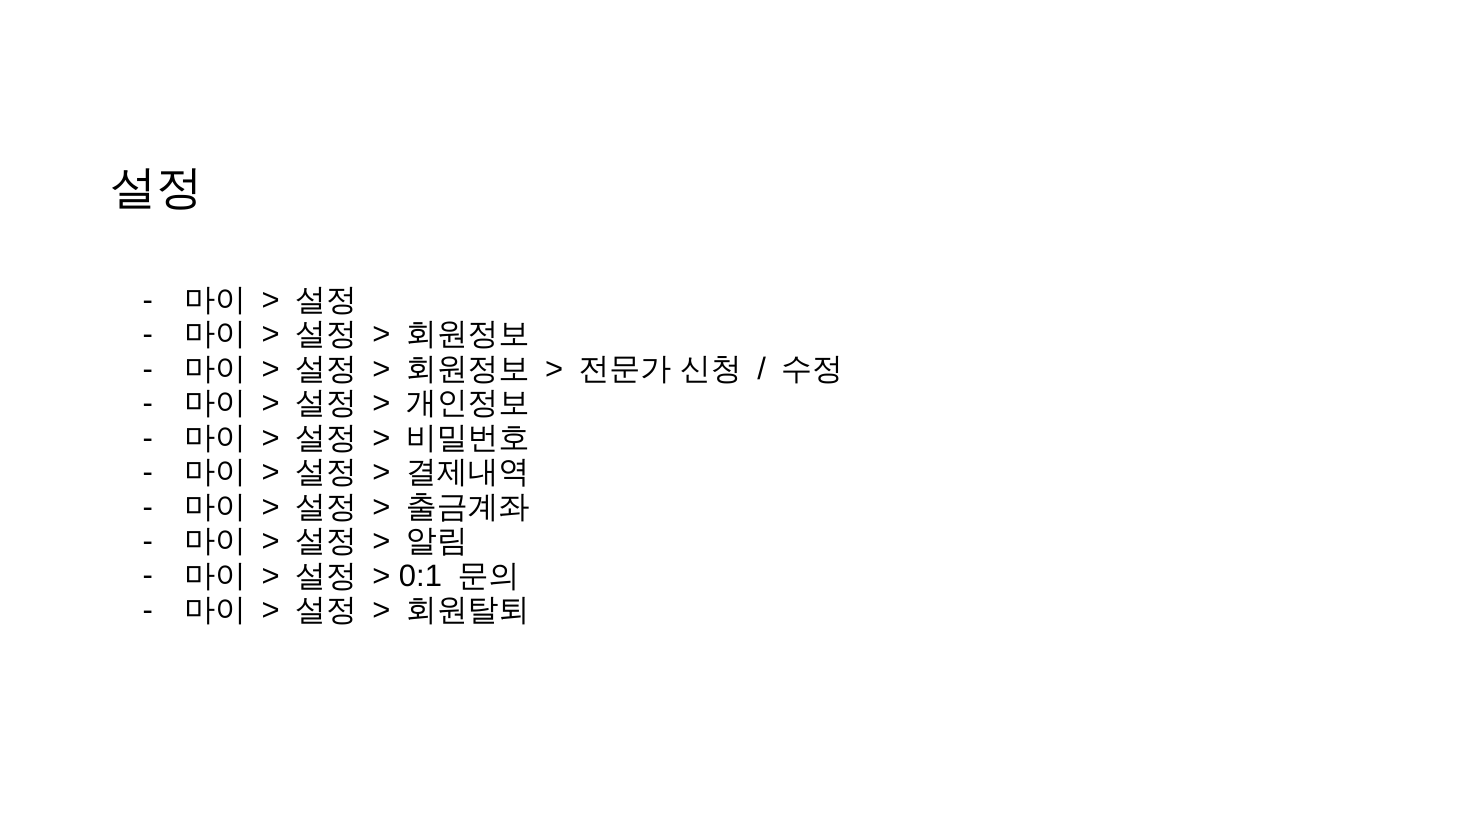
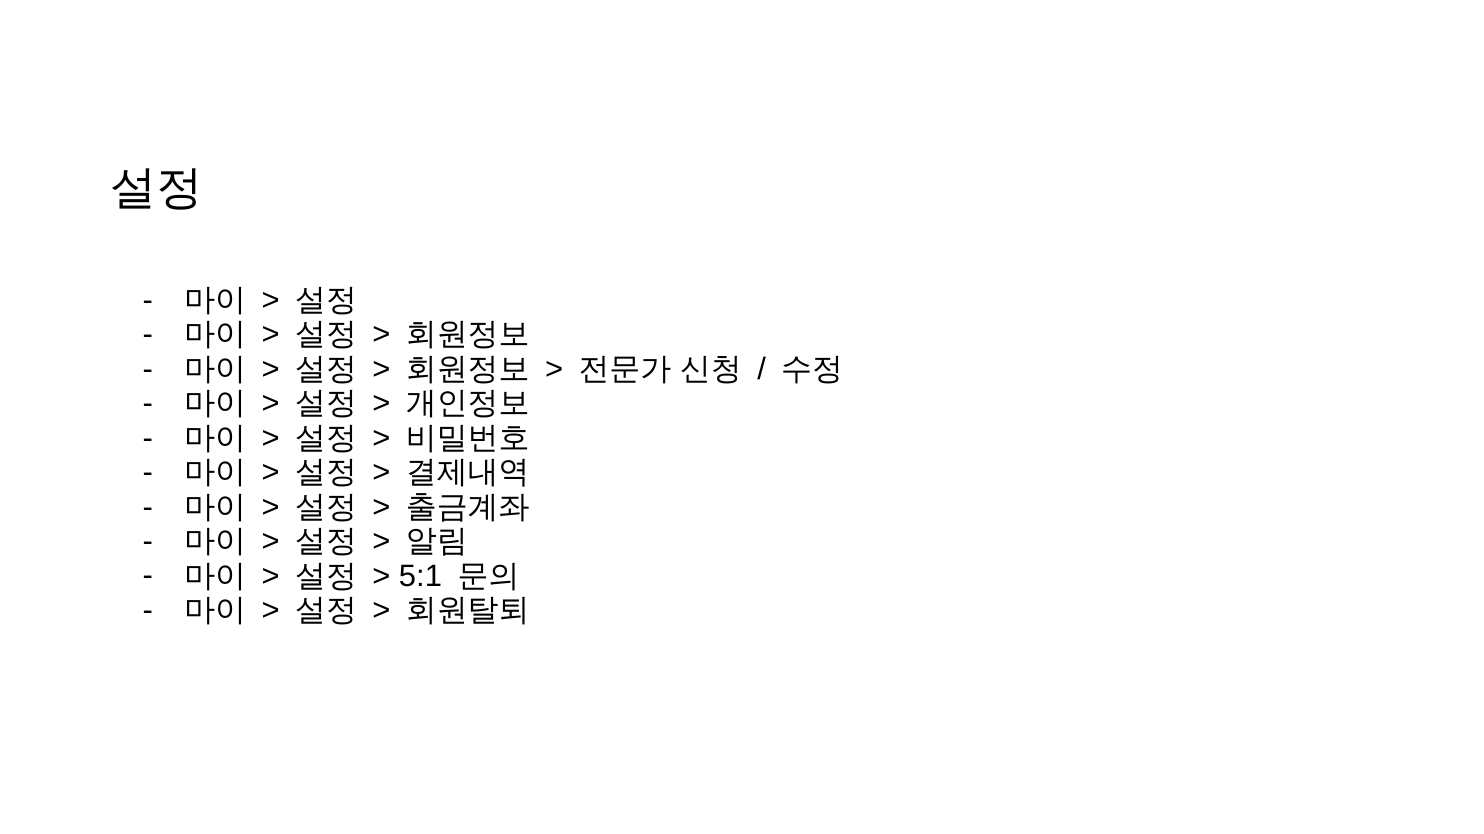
0:1: 0:1 -> 5:1 (420, 576)
